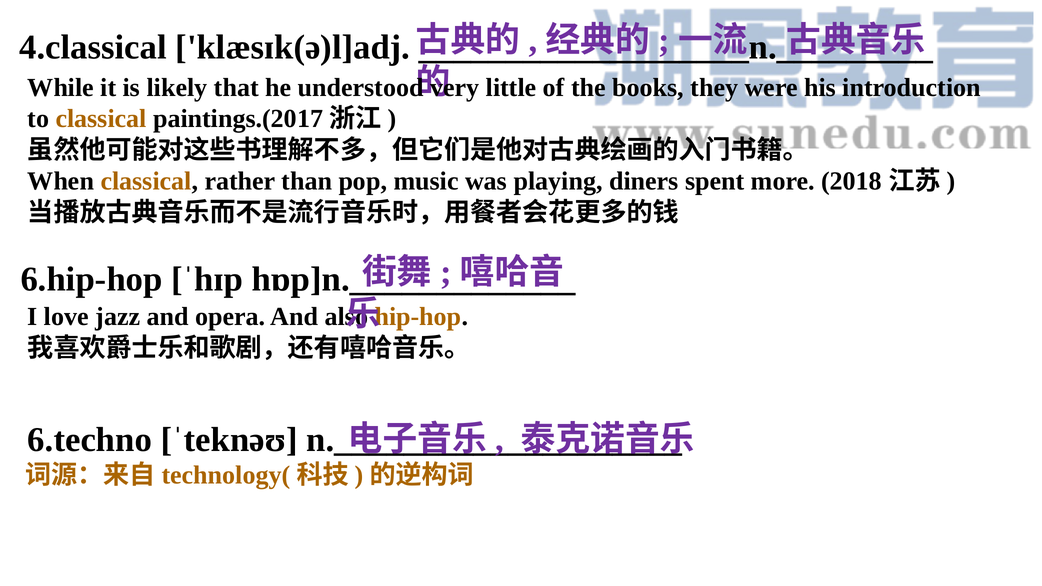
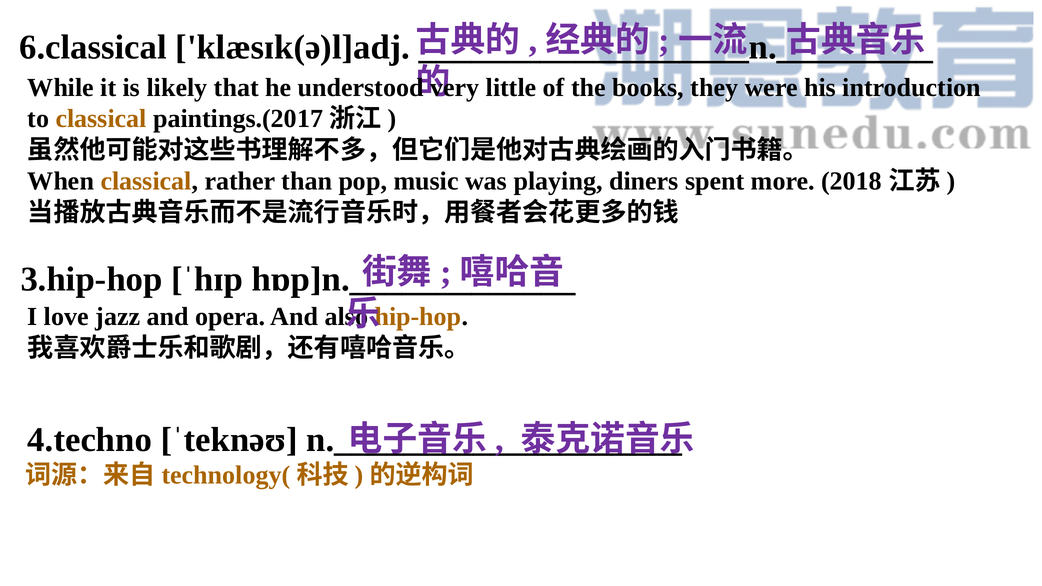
4.classical: 4.classical -> 6.classical (93, 47)
6.hip-hop: 6.hip-hop -> 3.hip-hop (92, 279)
6.techno: 6.techno -> 4.techno (90, 440)
